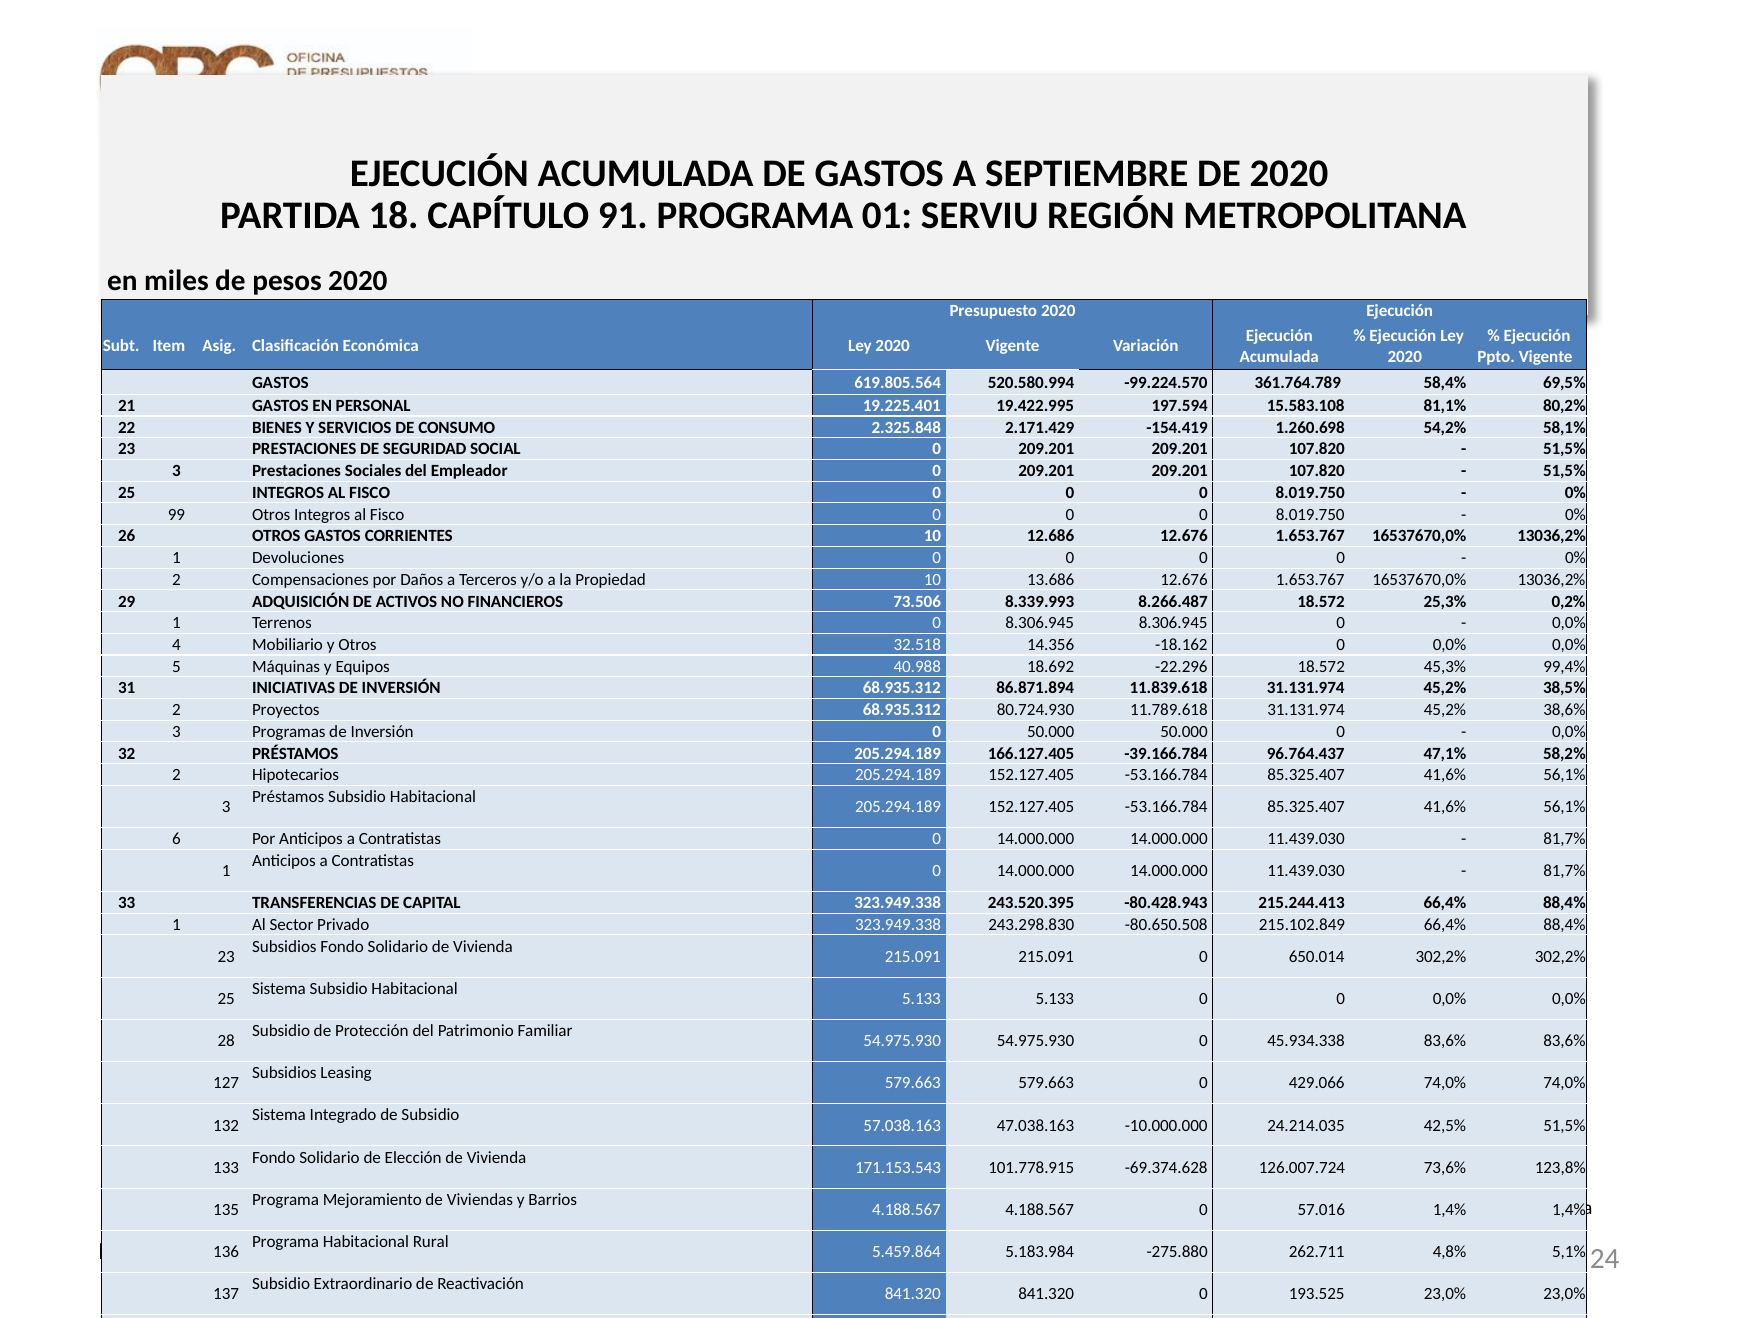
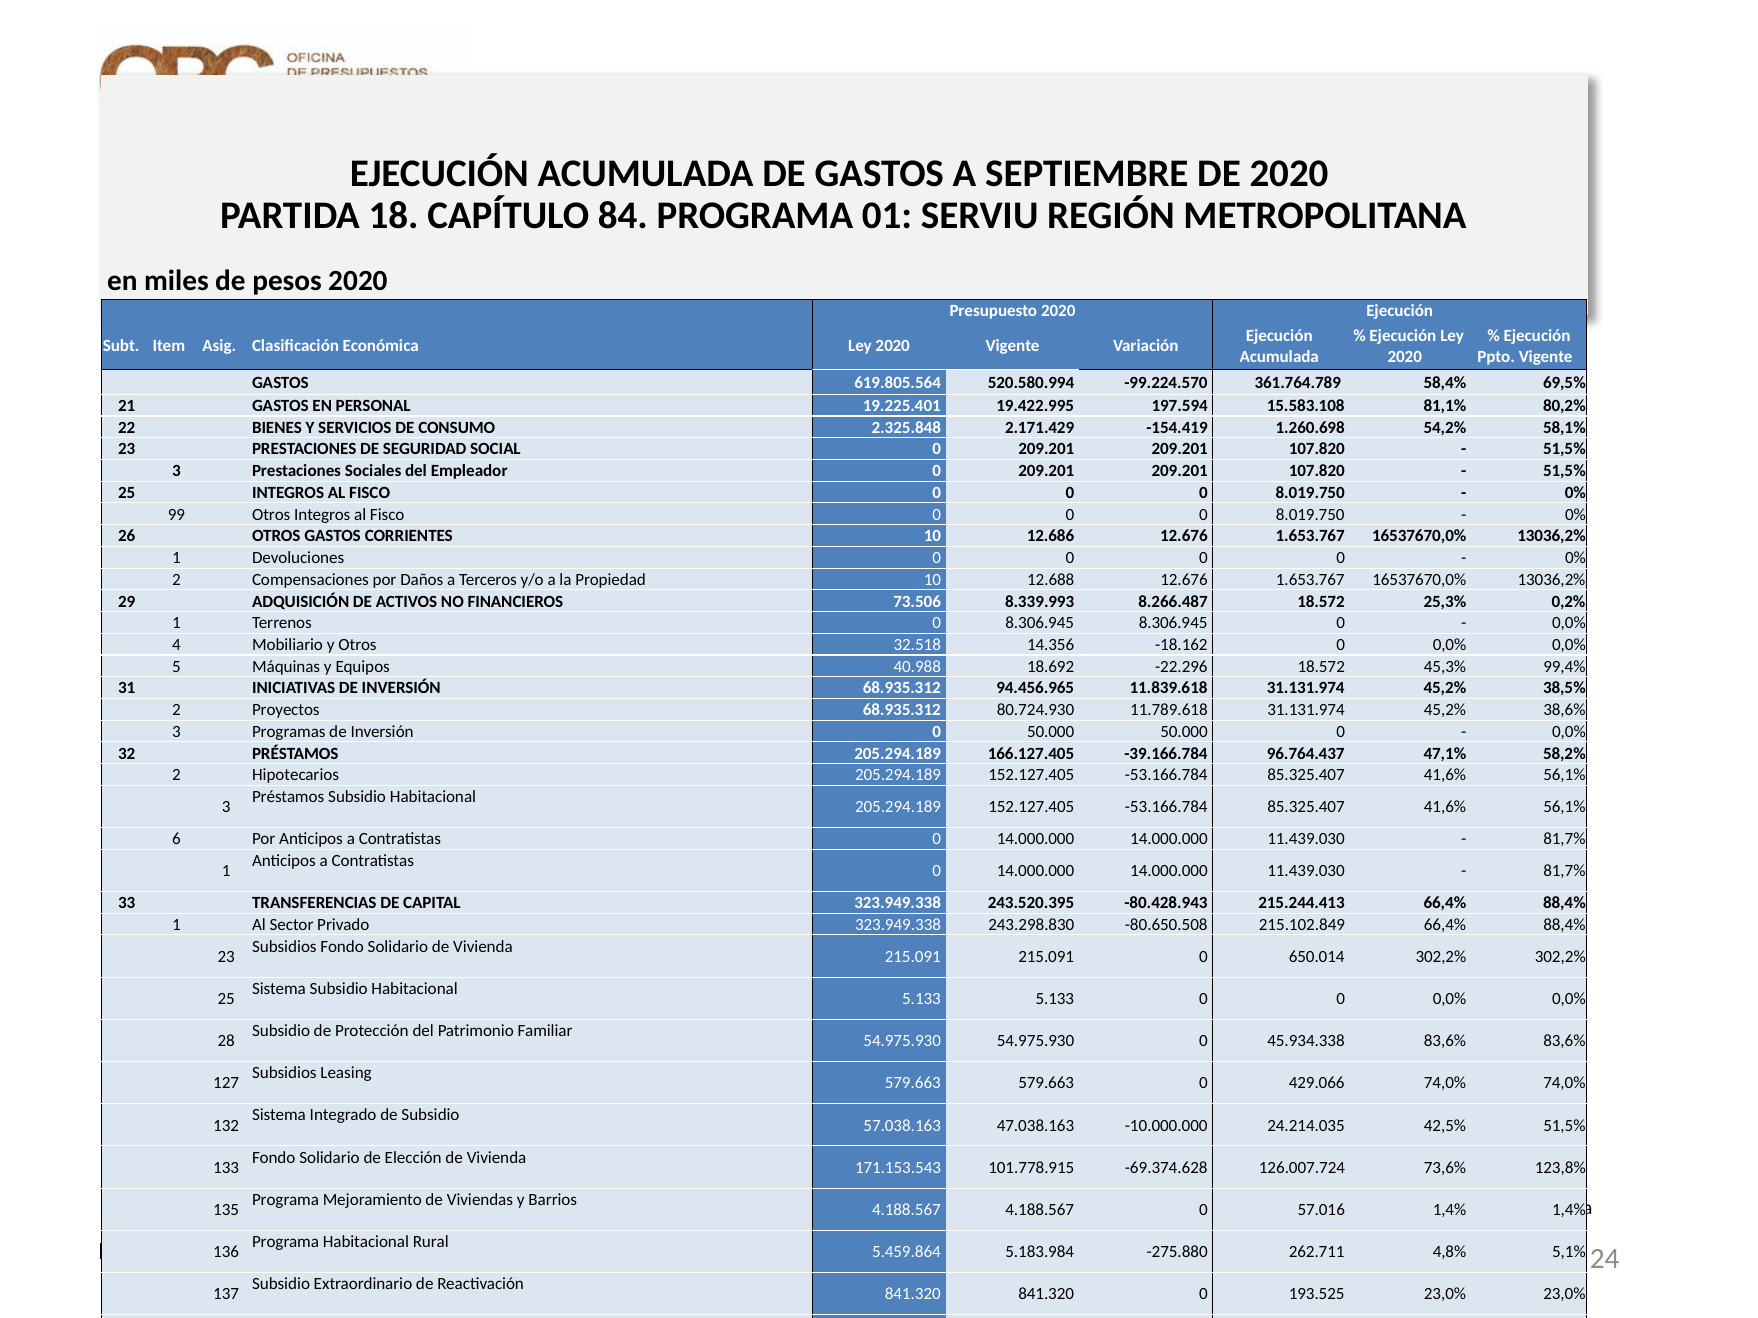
91: 91 -> 84 (623, 216)
13.686: 13.686 -> 12.688 (1051, 580)
86.871.894: 86.871.894 -> 94.456.965 (1035, 689)
